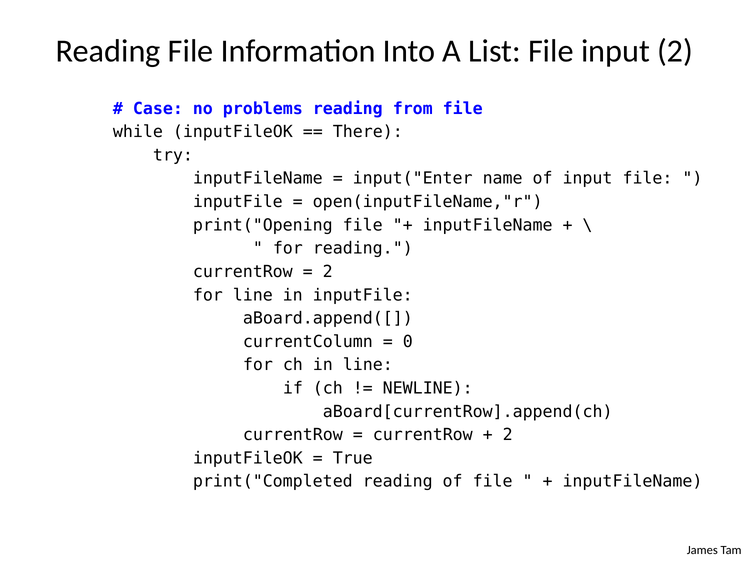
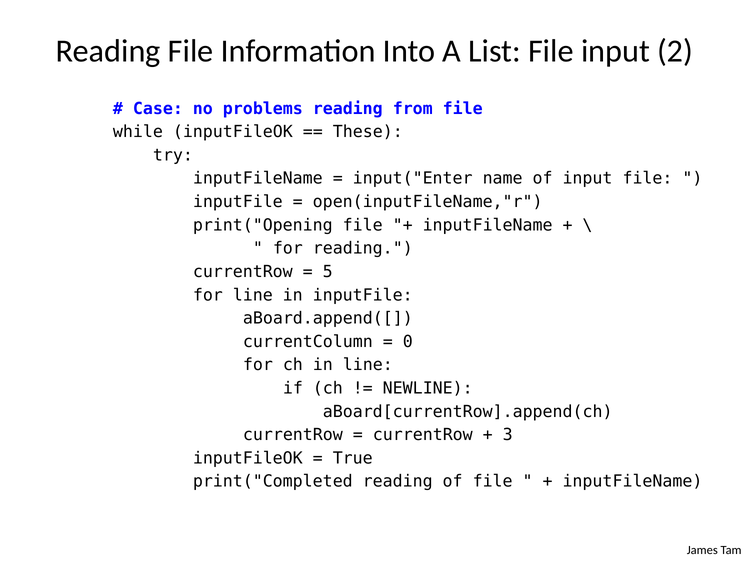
There: There -> These (368, 132)
2: 2 -> 5 (328, 272)
2: 2 -> 3 (508, 435)
